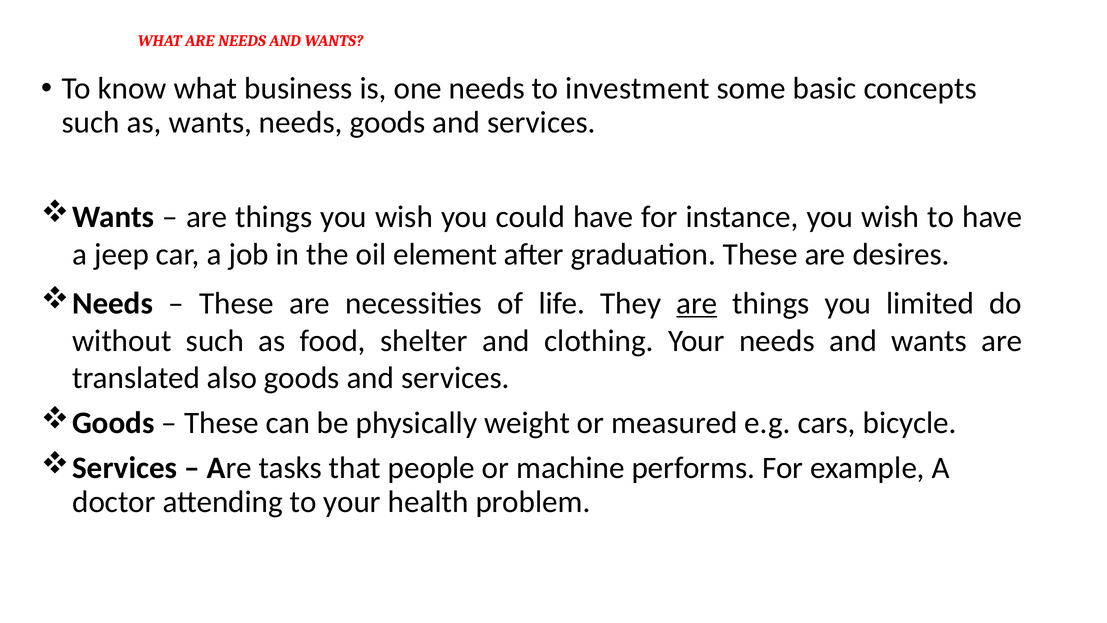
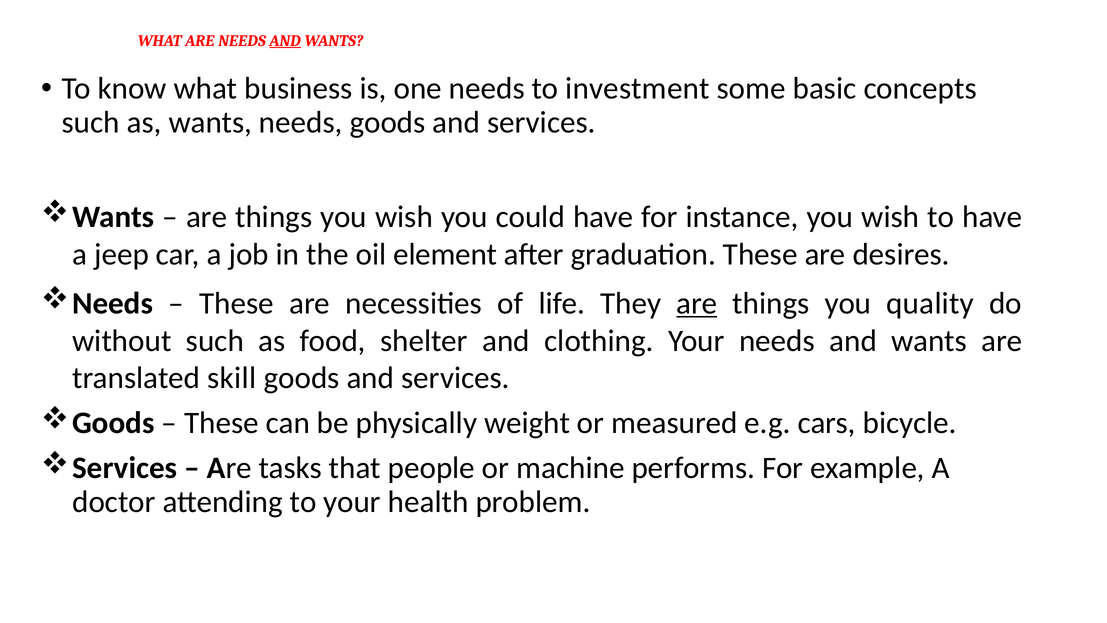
AND underline: none -> present (285, 41)
limited: limited -> quality (930, 303)
also: also -> skill (232, 378)
